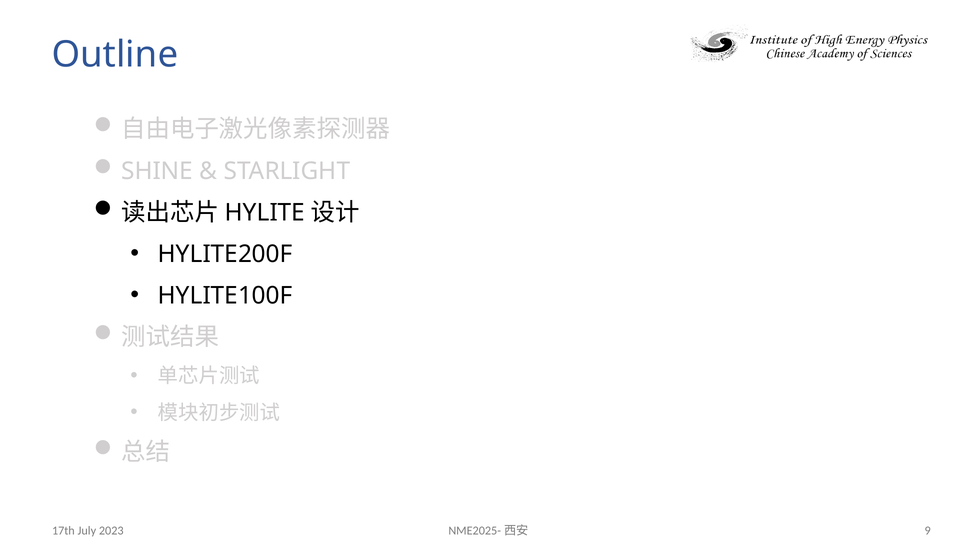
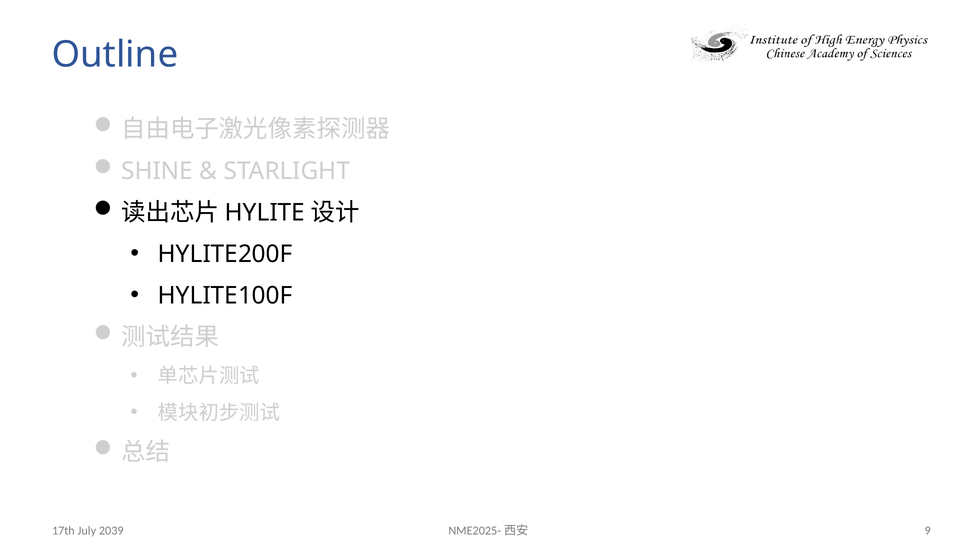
2023: 2023 -> 2039 (111, 530)
